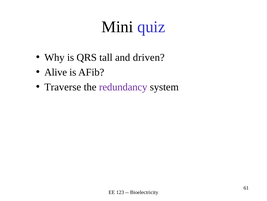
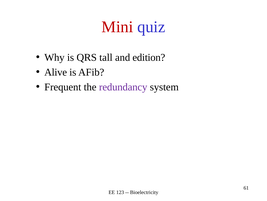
Mini colour: black -> red (117, 27)
driven: driven -> edition (149, 57)
Traverse: Traverse -> Frequent (63, 87)
